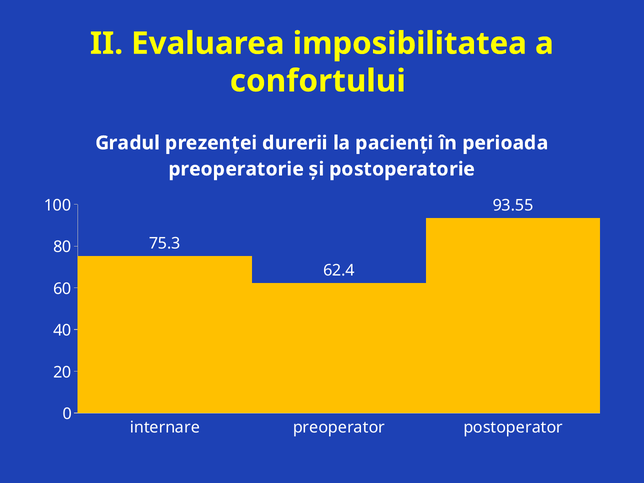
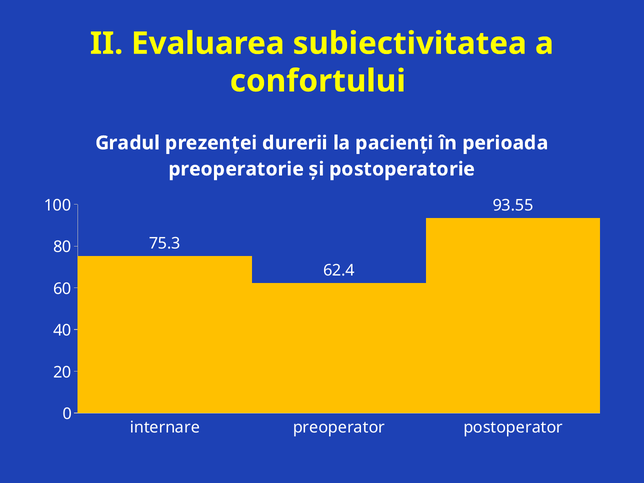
imposibilitatea: imposibilitatea -> subiectivitatea (410, 43)
